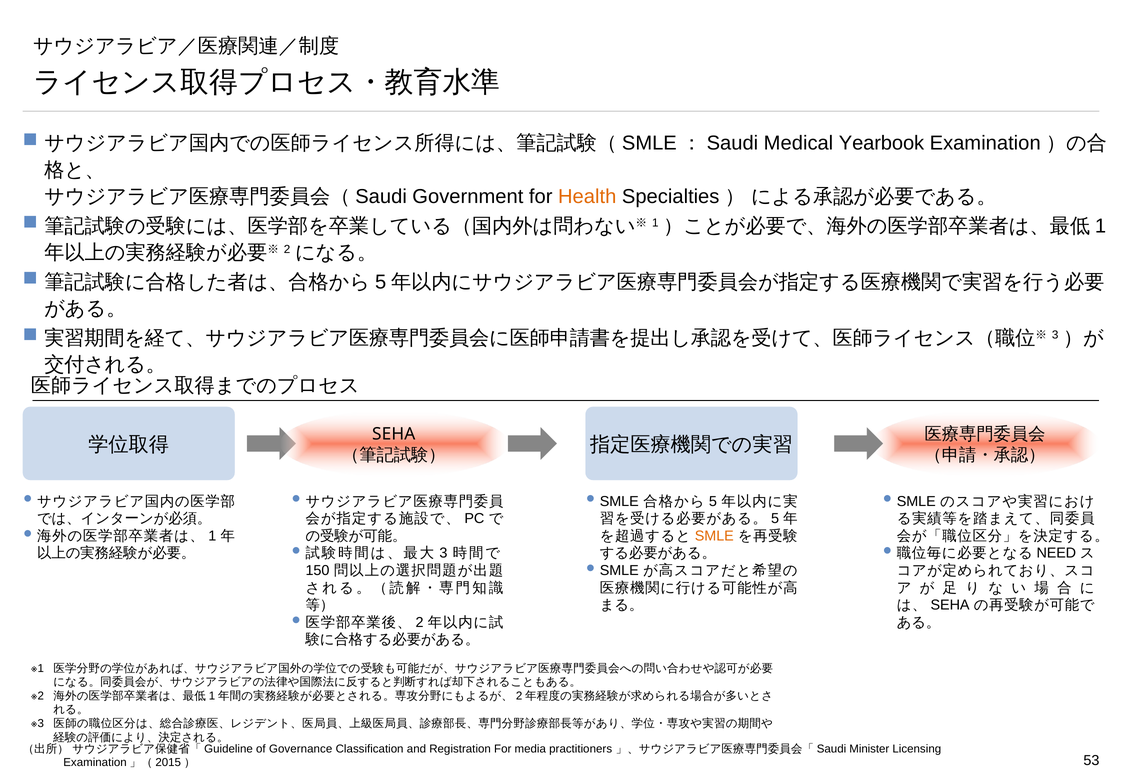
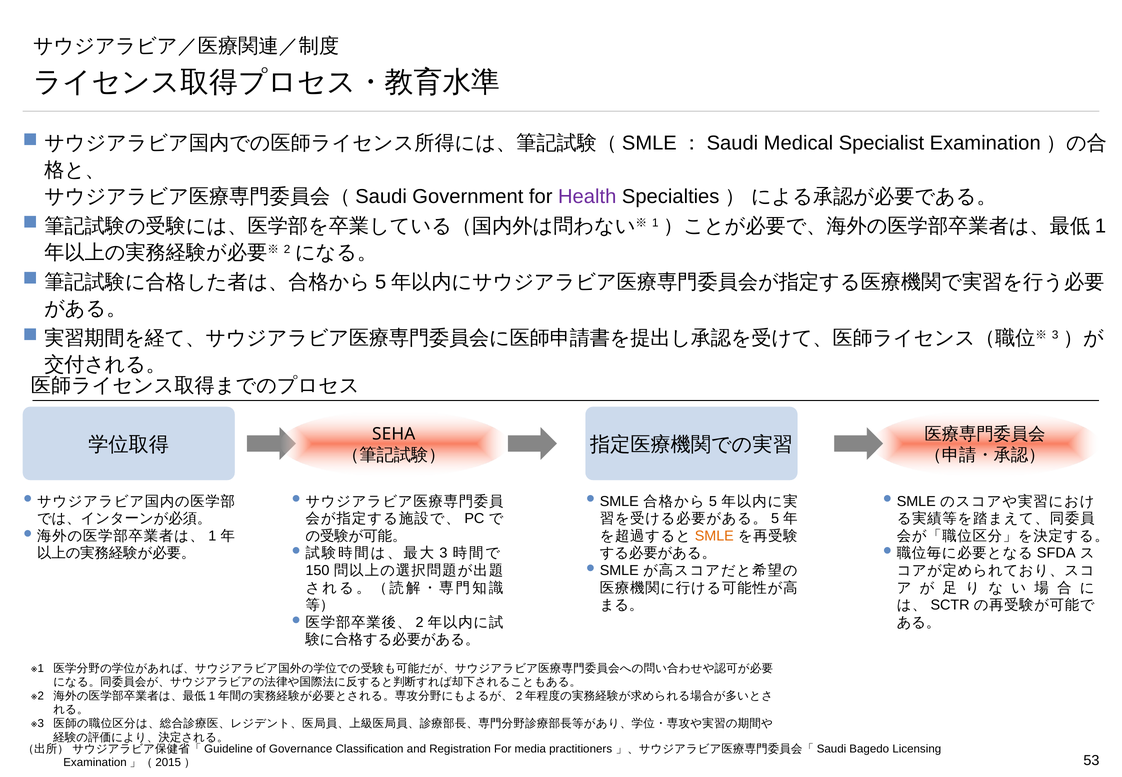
Yearbook: Yearbook -> Specialist (881, 143)
Health colour: orange -> purple (587, 196)
NEED: NEED -> SFDA (1056, 553)
SEHA: SEHA -> SCTR (950, 605)
Minister: Minister -> Bagedo (869, 749)
